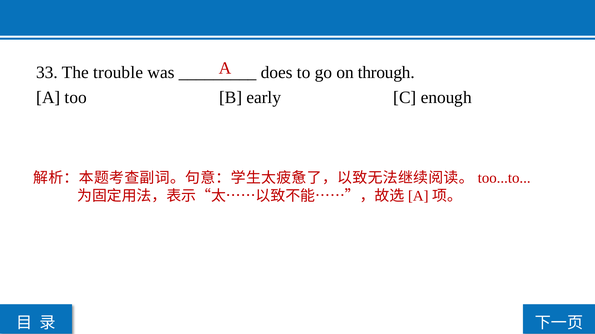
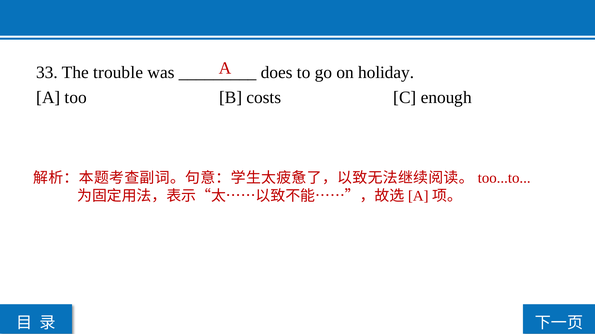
through: through -> holiday (386, 73)
early: early -> costs (264, 98)
